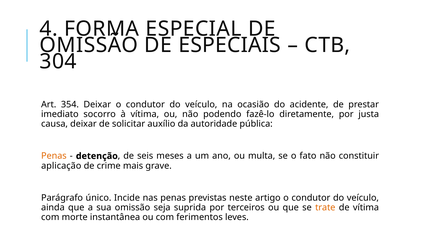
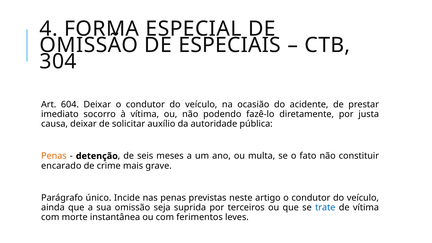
354: 354 -> 604 (70, 105)
aplicação: aplicação -> encarado (61, 166)
trate colour: orange -> blue (325, 207)
